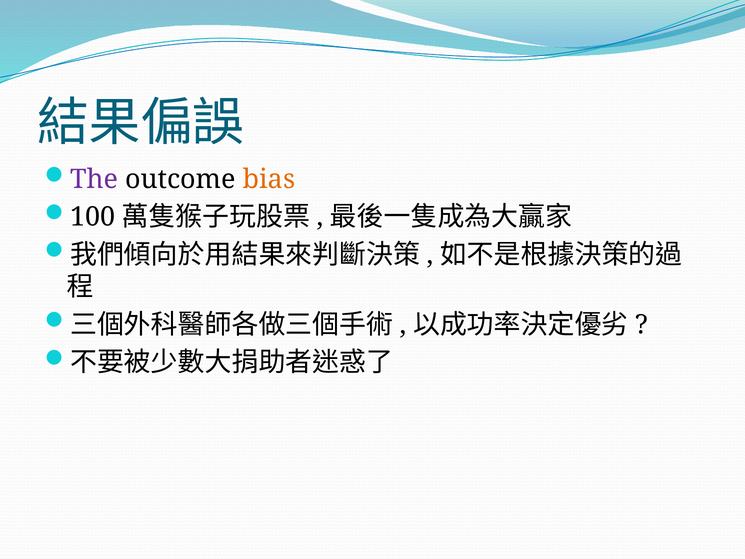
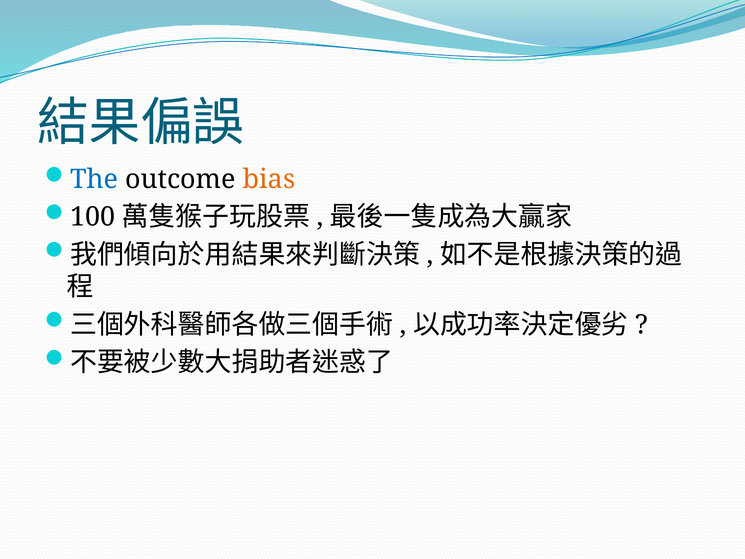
The colour: purple -> blue (94, 179)
